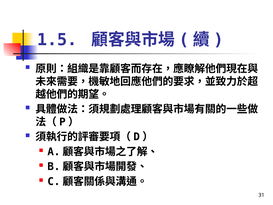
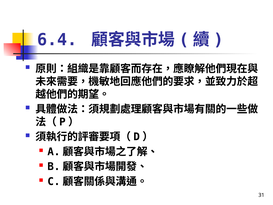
1.5: 1.5 -> 6.4 (57, 40)
